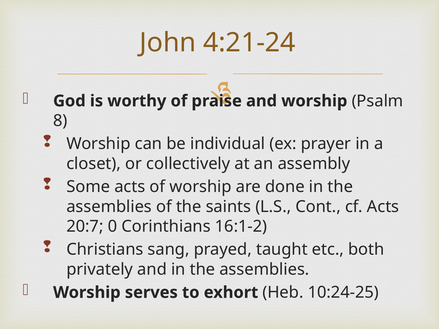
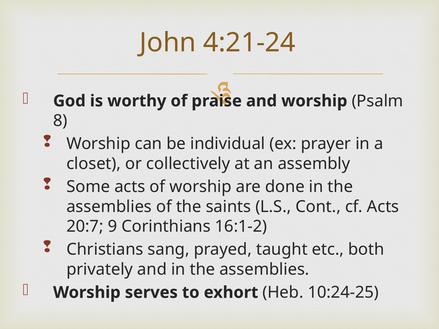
0: 0 -> 9 (112, 227)
